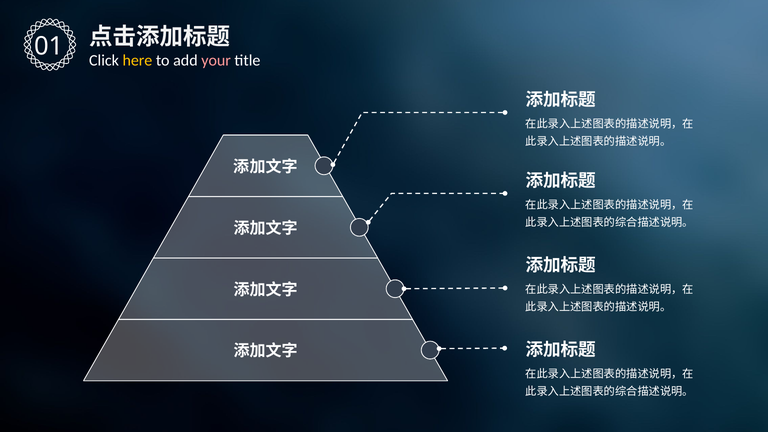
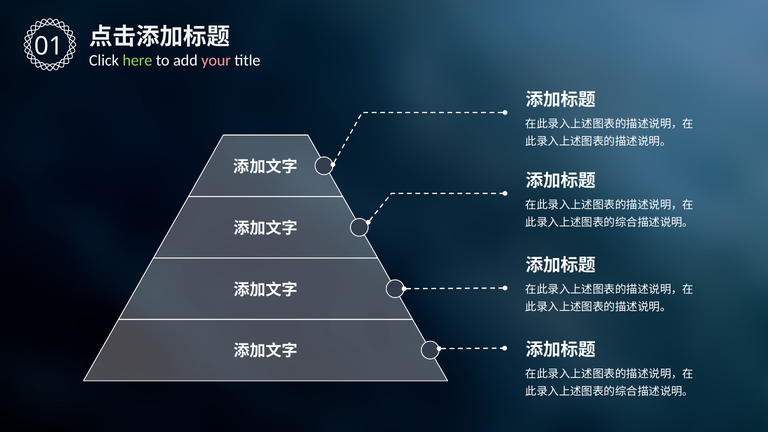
here colour: yellow -> light green (137, 60)
